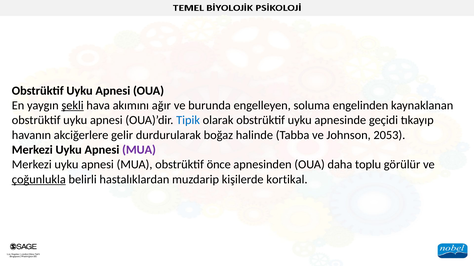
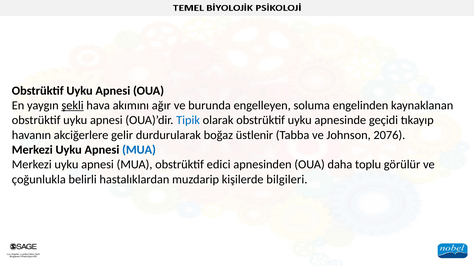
halinde: halinde -> üstlenir (254, 135)
2053: 2053 -> 2076 (389, 135)
MUA colour: purple -> blue (139, 150)
önce: önce -> edici (219, 165)
çoğunlukla underline: present -> none (39, 180)
kortikal: kortikal -> bilgileri (287, 180)
